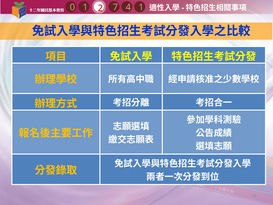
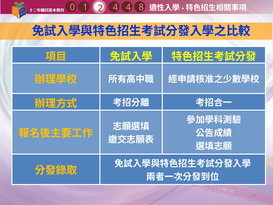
4 1: 1 -> 8 (141, 7)
2 7: 7 -> 4 (115, 7)
